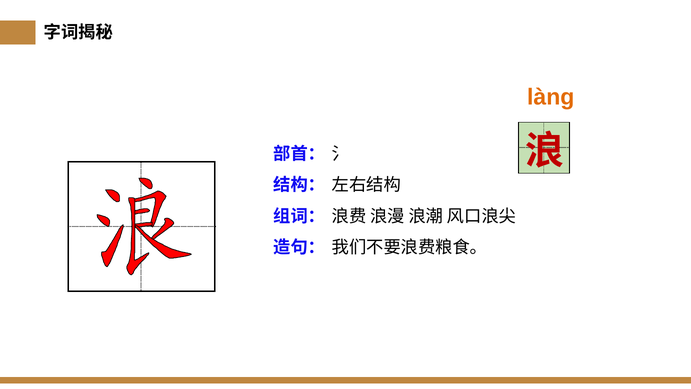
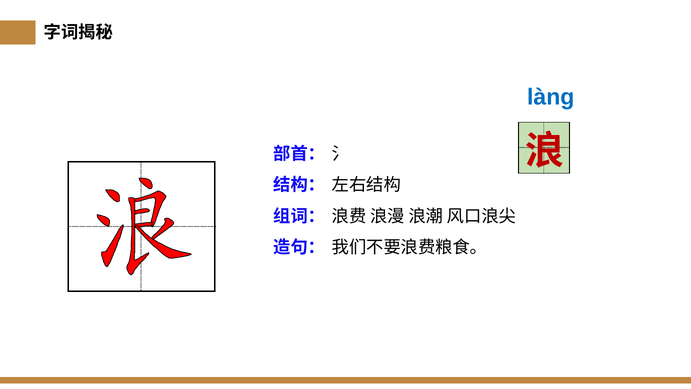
làng colour: orange -> blue (551, 97)
